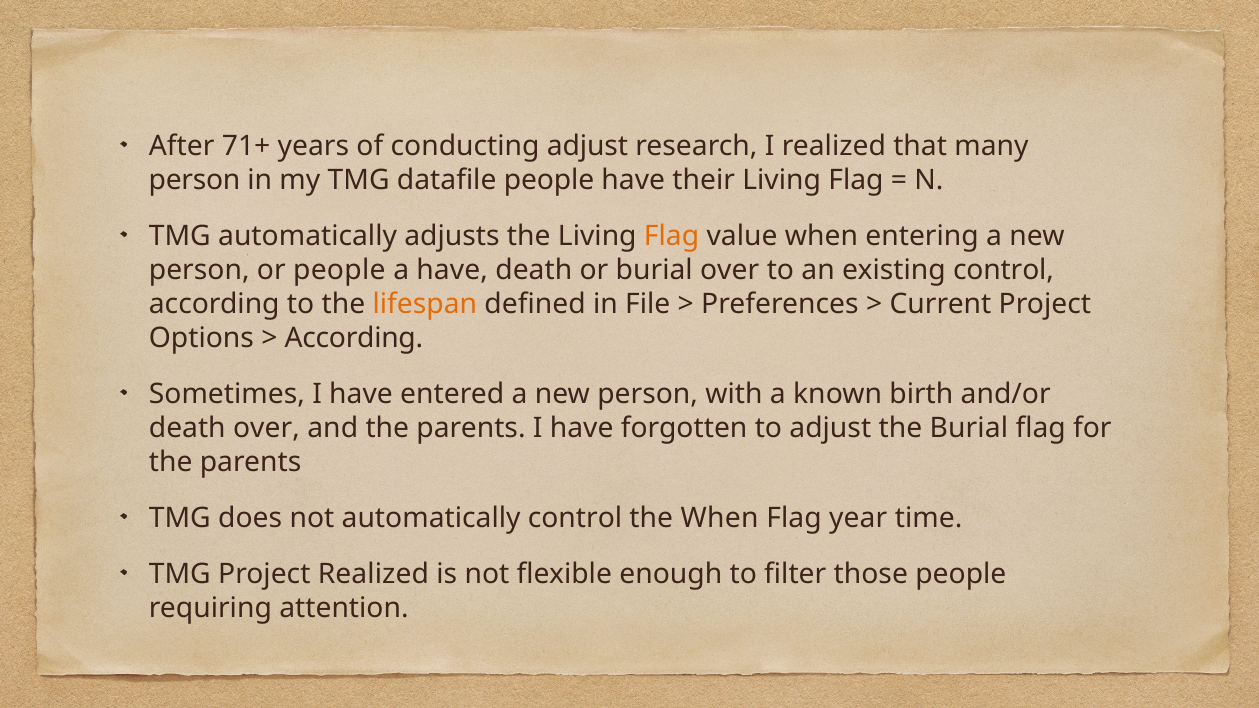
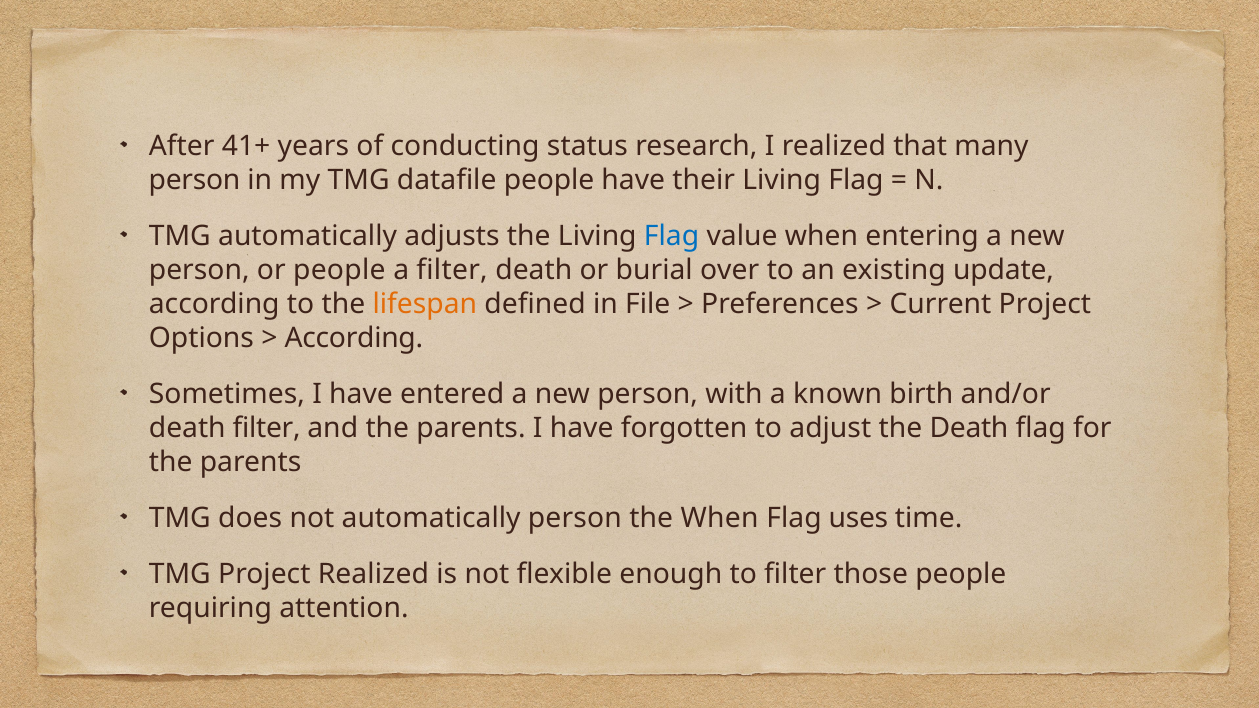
71+: 71+ -> 41+ (246, 146)
conducting adjust: adjust -> status (587, 146)
Flag colour: orange -> blue (672, 236)
a have: have -> filter (452, 270)
existing control: control -> update (1003, 270)
death over: over -> filter (267, 428)
the Burial: Burial -> Death (969, 428)
automatically control: control -> person (575, 518)
year: year -> uses (858, 518)
